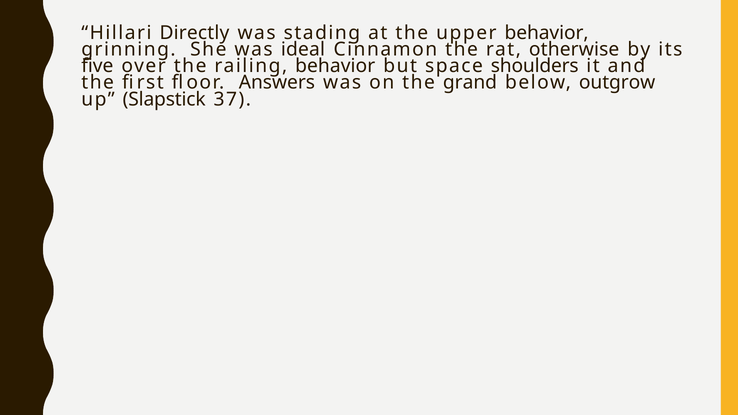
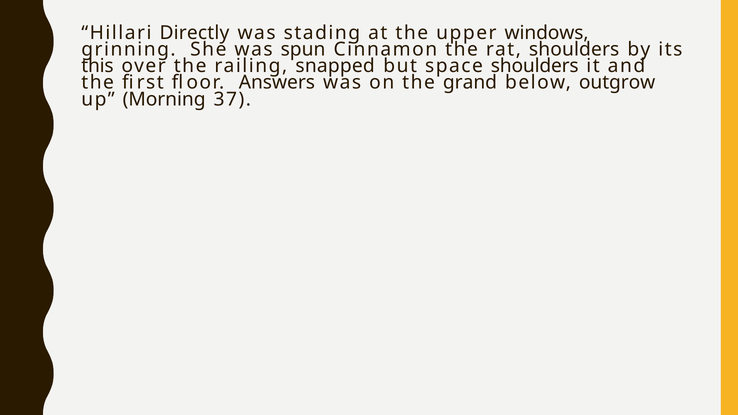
upper behavior: behavior -> windows (547, 33)
ideal: ideal -> spun (303, 49)
rat otherwise: otherwise -> shoulders (574, 49)
five: five -> this (97, 66)
railing behavior: behavior -> snapped (335, 66)
Slapstick: Slapstick -> Morning (164, 99)
